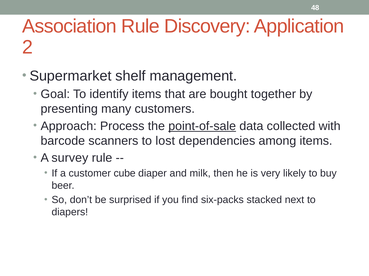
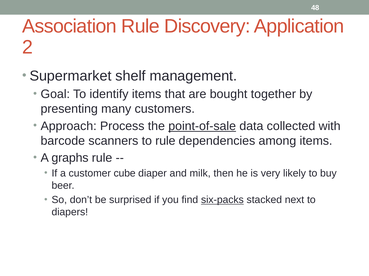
to lost: lost -> rule (165, 141)
survey: survey -> graphs (70, 158)
six-packs underline: none -> present (222, 200)
